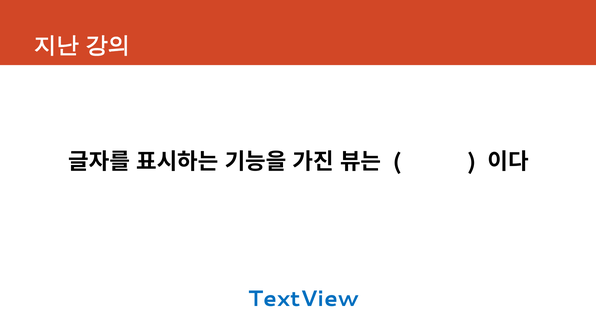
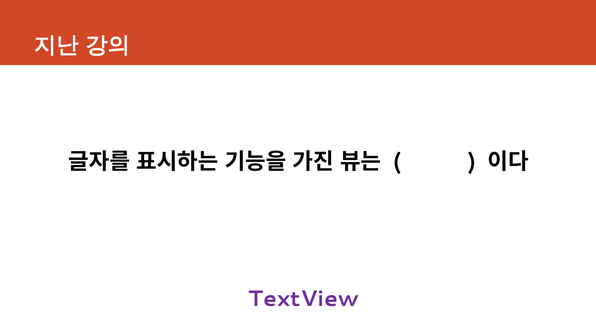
TextView colour: blue -> purple (304, 299)
